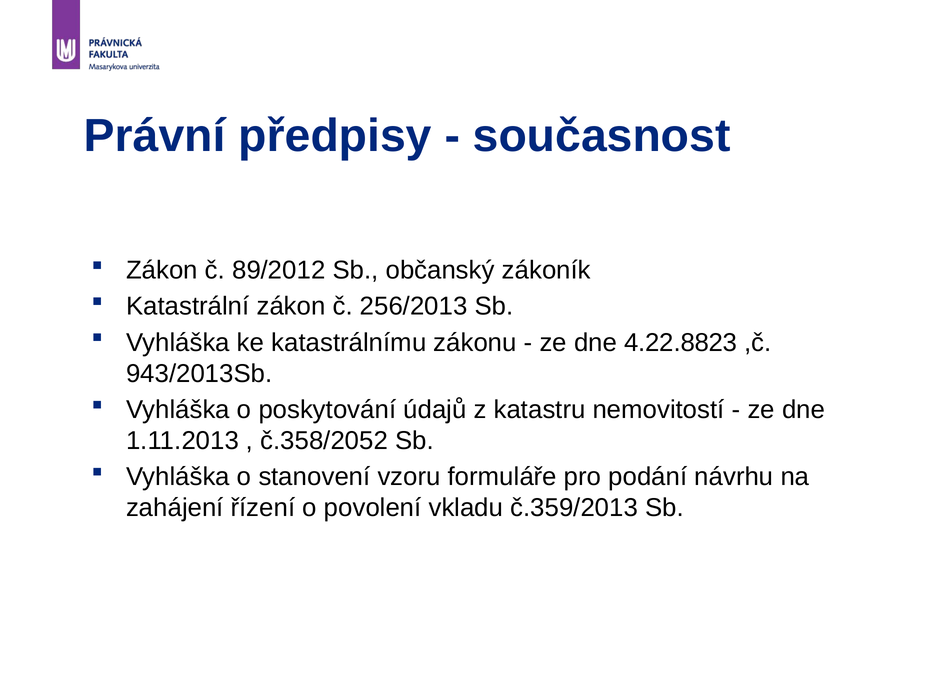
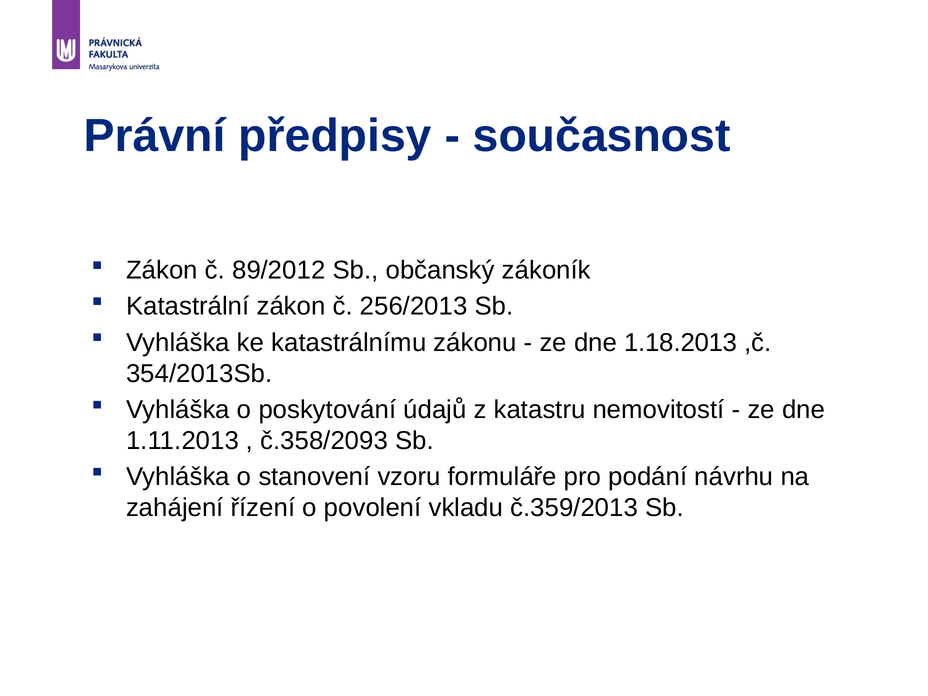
4.22.8823: 4.22.8823 -> 1.18.2013 (681, 343)
943/2013Sb: 943/2013Sb -> 354/2013Sb (199, 374)
č.358/2052: č.358/2052 -> č.358/2093 (324, 441)
